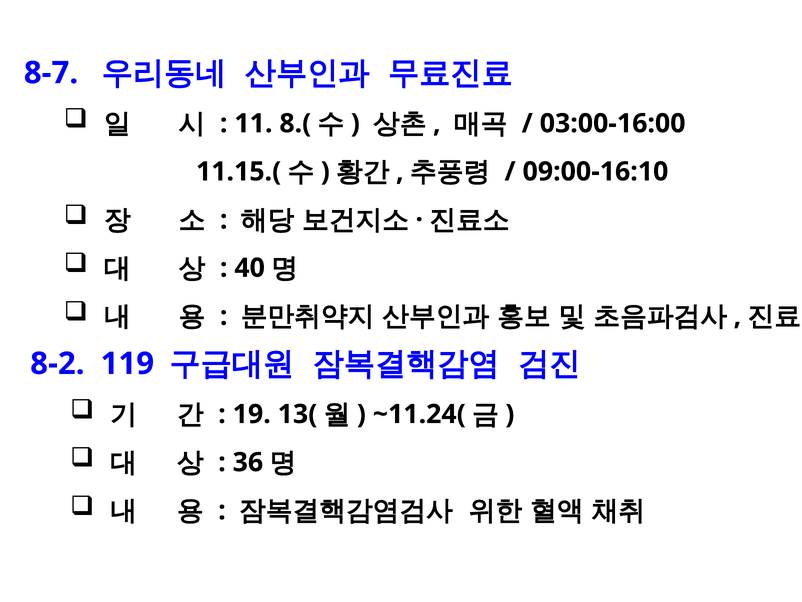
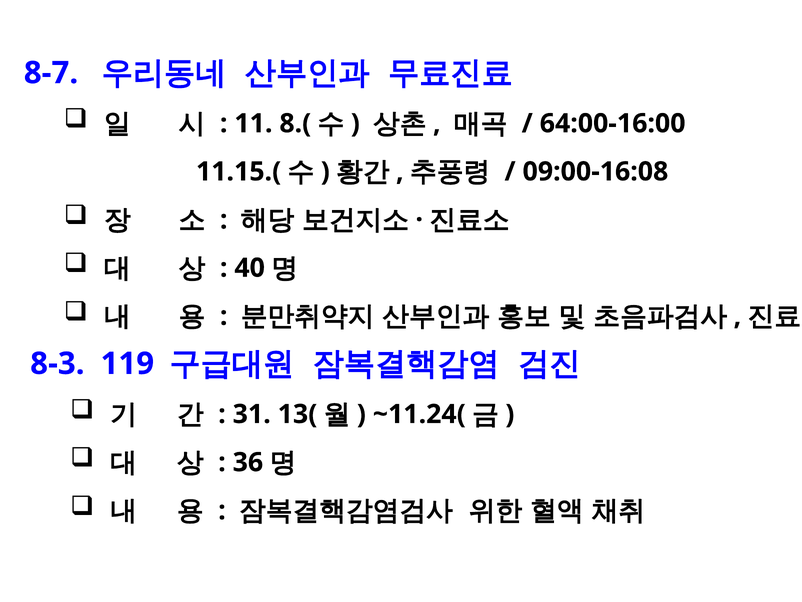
03:00-16:00: 03:00-16:00 -> 64:00-16:00 (613, 123)
09:00-16:10: 09:00-16:10 -> 09:00-16:08 (595, 171)
8-2: 8-2 -> 8-3 (57, 363)
19: 19 -> 31 (252, 414)
